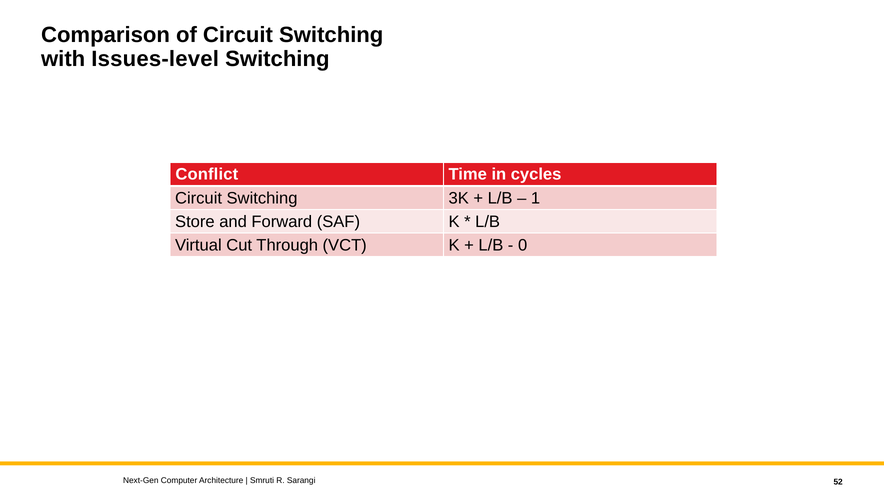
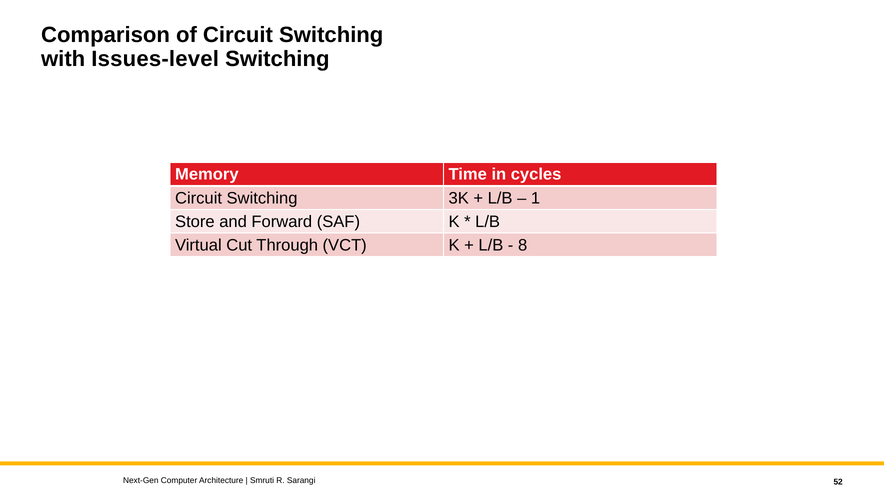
Conflict: Conflict -> Memory (207, 175)
0: 0 -> 8 (523, 245)
